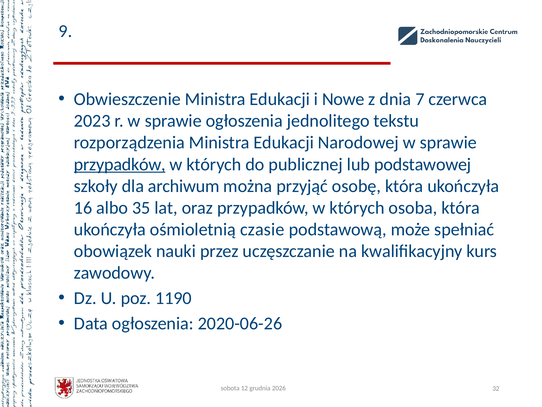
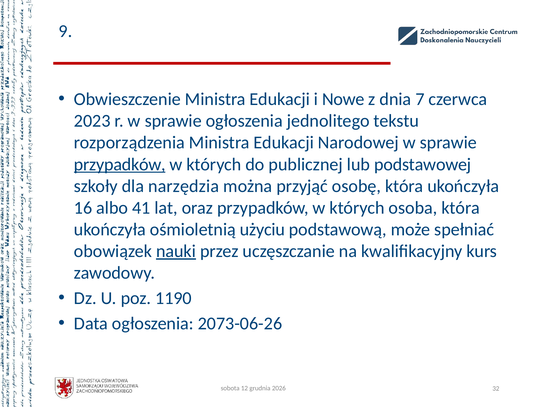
archiwum: archiwum -> narzędzia (184, 186)
35: 35 -> 41 (141, 208)
czasie: czasie -> użyciu (262, 229)
nauki underline: none -> present (176, 251)
2020-06-26: 2020-06-26 -> 2073-06-26 (240, 323)
